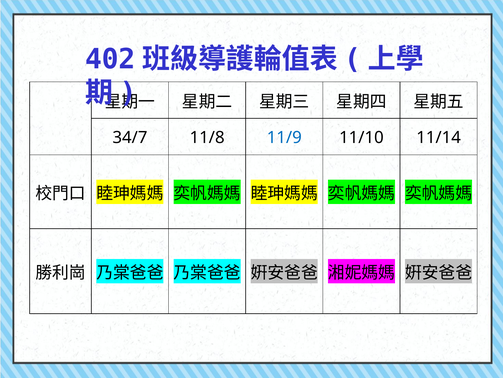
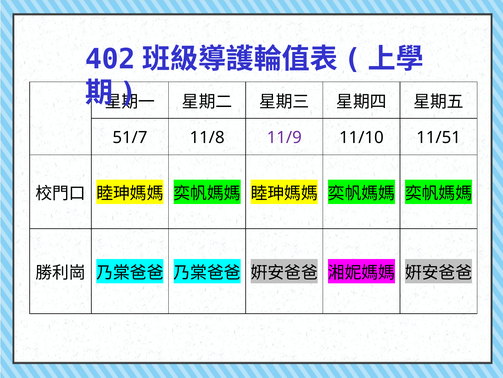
34/7: 34/7 -> 51/7 (130, 137)
11/9 colour: blue -> purple (284, 137)
11/14: 11/14 -> 11/51 (439, 137)
